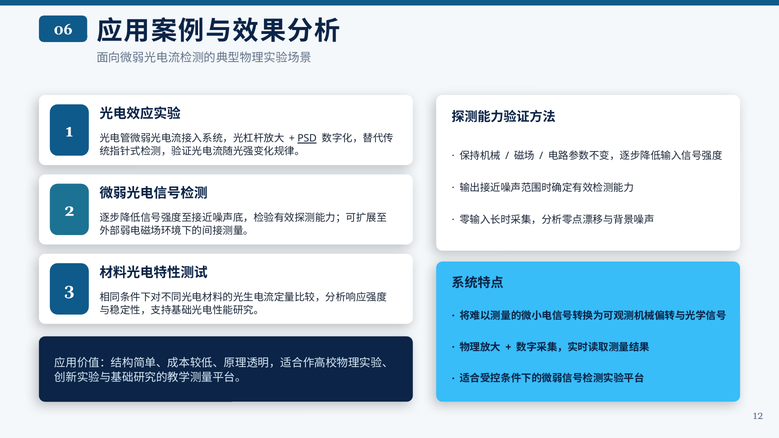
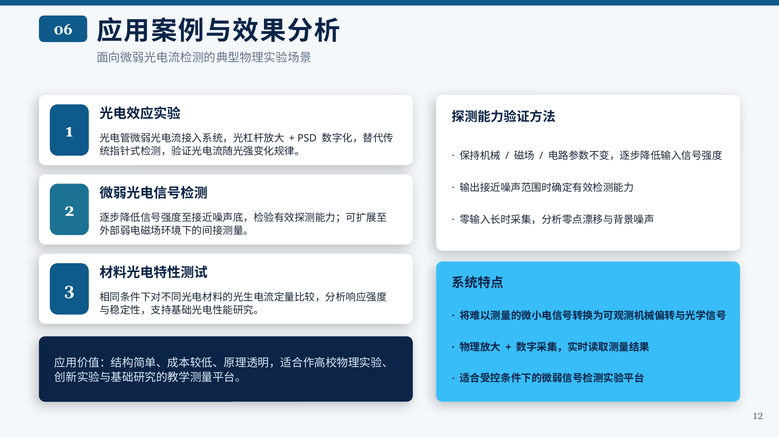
PSD underline: present -> none (307, 139)
